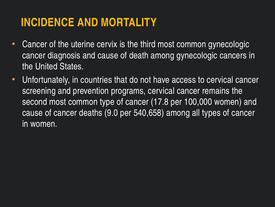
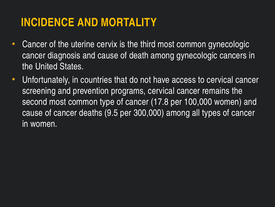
9.0: 9.0 -> 9.5 (111, 112)
540,658: 540,658 -> 300,000 (149, 112)
